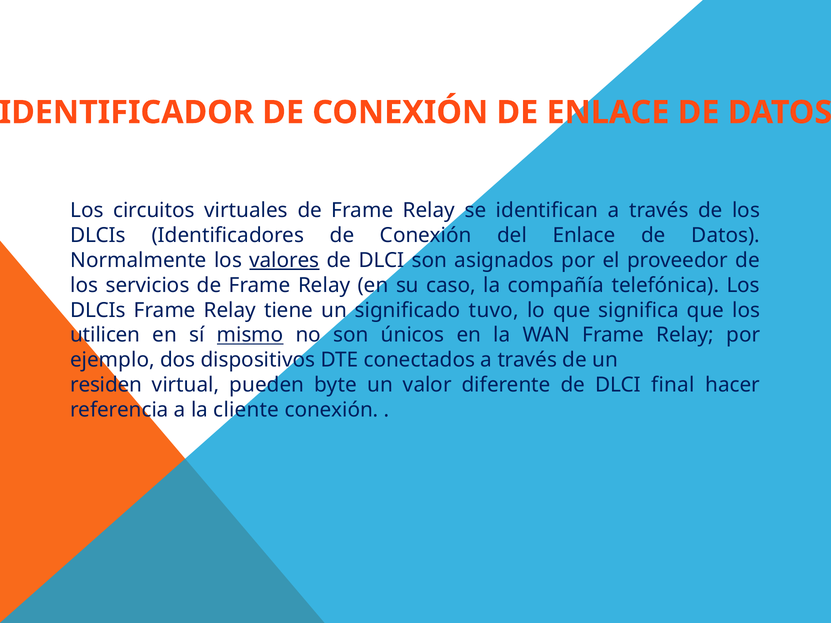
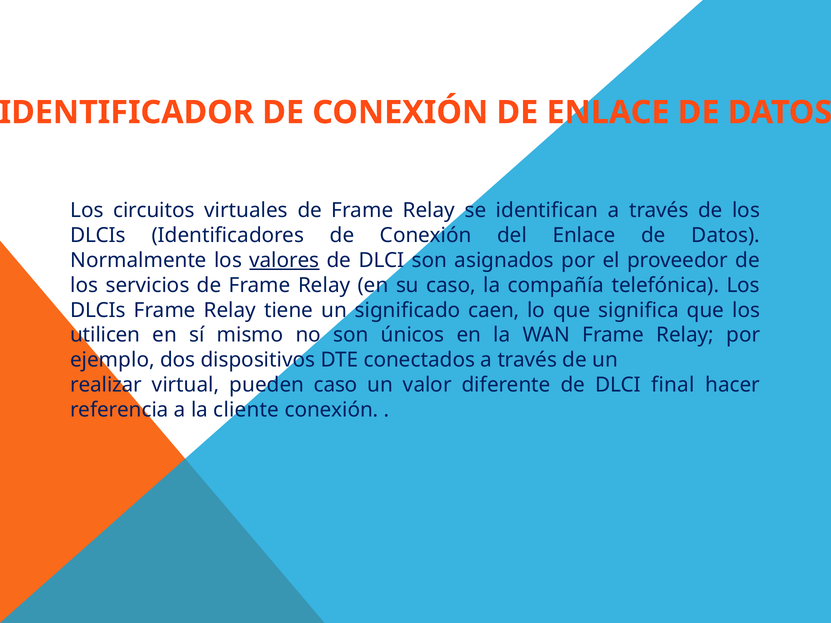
tuvo: tuvo -> caen (494, 310)
mismo underline: present -> none (250, 335)
residen: residen -> realizar (106, 385)
pueden byte: byte -> caso (336, 385)
